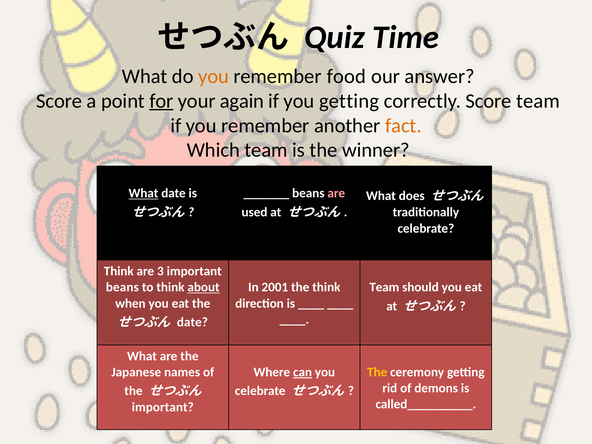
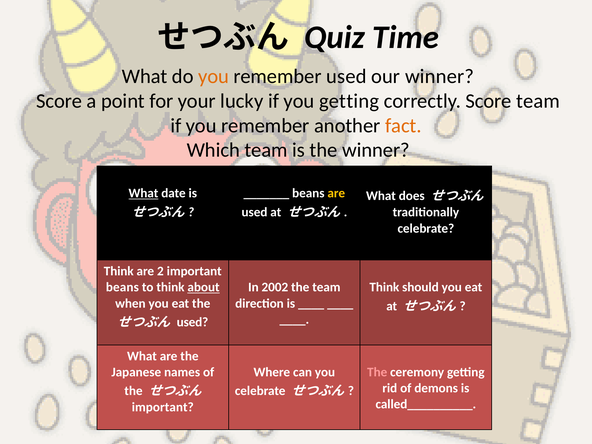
remember food: food -> used (346, 76)
our answer: answer -> winner (440, 76)
for underline: present -> none (161, 101)
again: again -> lucky (242, 101)
are colour: pink -> yellow (336, 193)
3: 3 -> 2 (160, 271)
2001: 2001 -> 2002 (275, 287)
the think: think -> team (326, 287)
Team: Team -> Think (384, 287)
date: date -> used (192, 322)
can underline: present -> none (303, 372)
The colour: yellow -> pink (377, 372)
